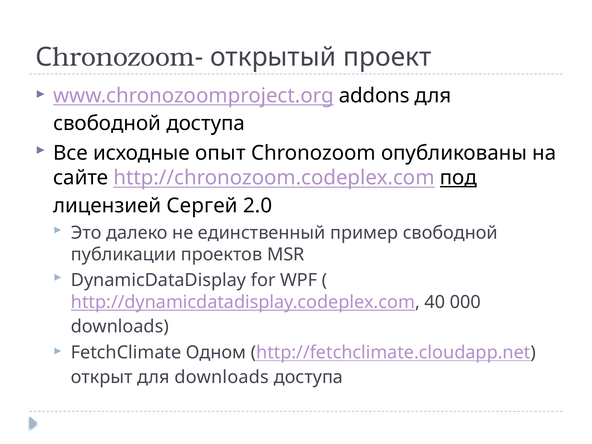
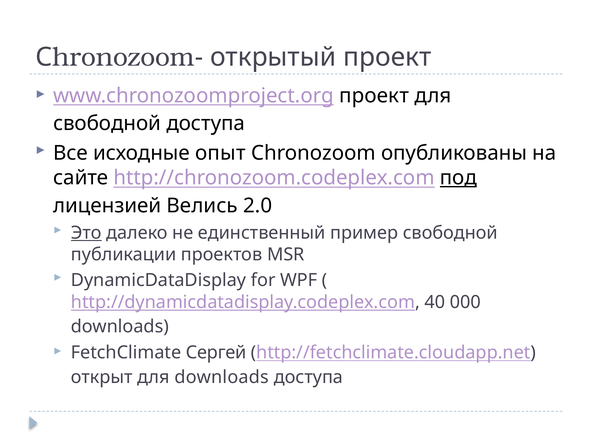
www.chronozoomproject.org addons: addons -> проект (374, 96)
Сергей: Сергей -> Велись (202, 206)
Это underline: none -> present (86, 233)
Одном: Одном -> Сергей (216, 352)
